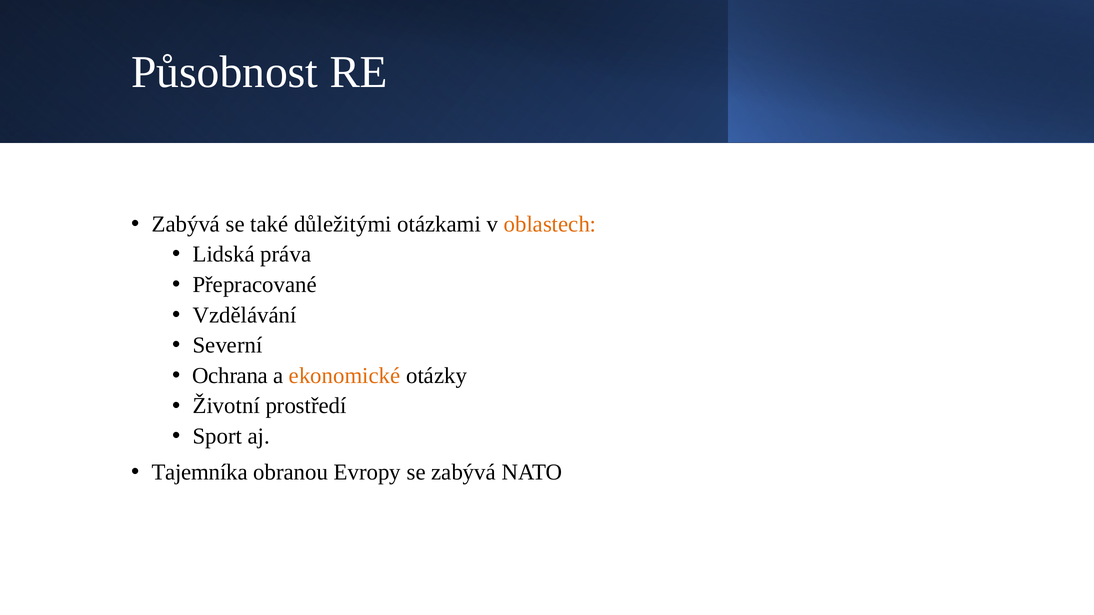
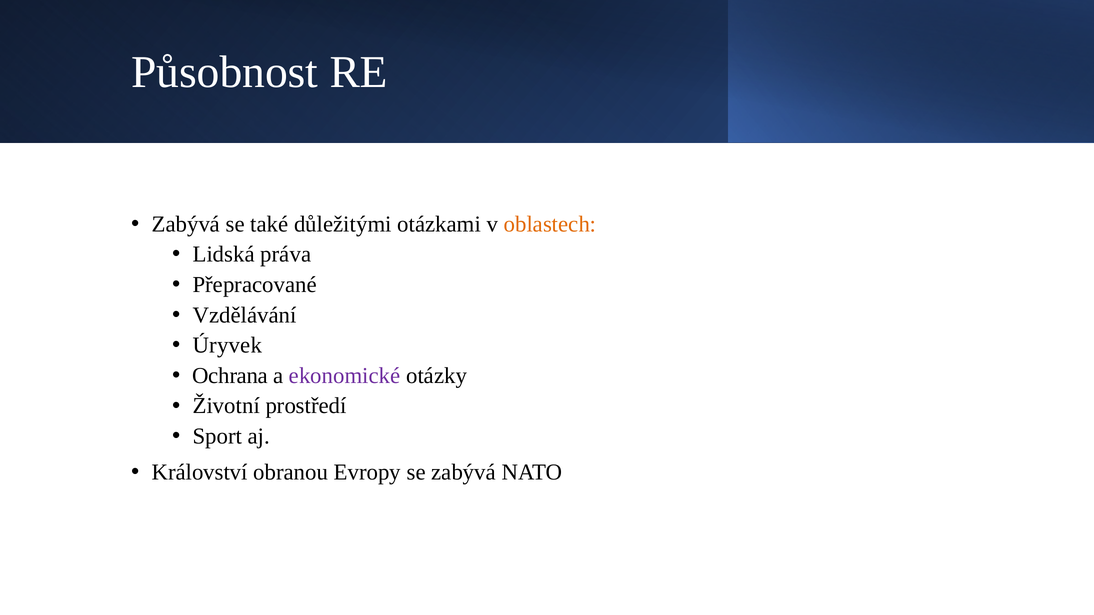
Severní: Severní -> Úryvek (227, 346)
ekonomické colour: orange -> purple (345, 376)
Tajemníka: Tajemníka -> Království (200, 473)
